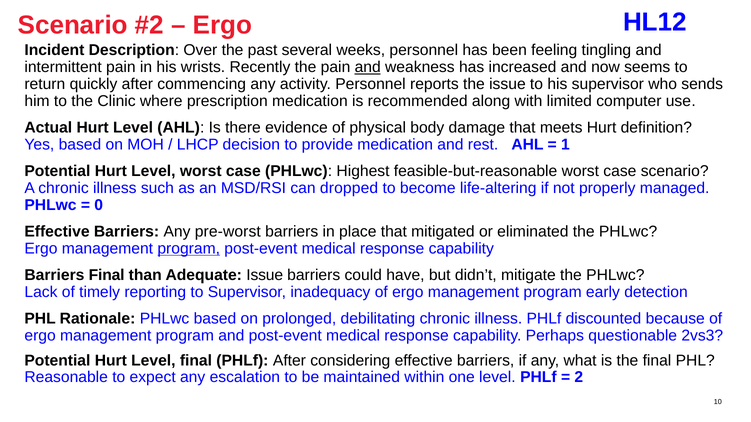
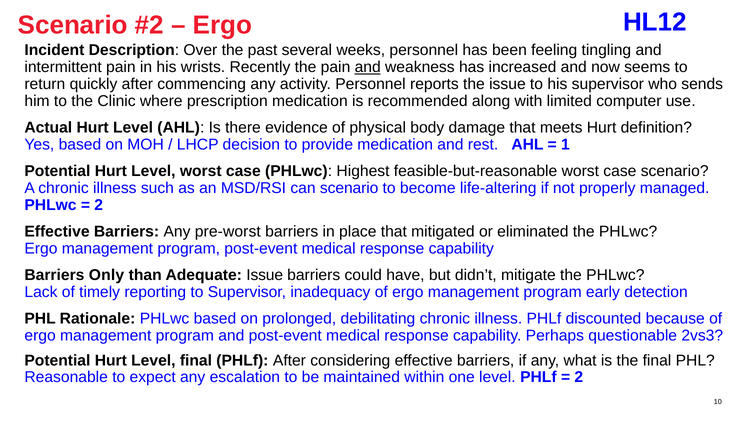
can dropped: dropped -> scenario (349, 188)
0: 0 -> 2 (99, 205)
program underline: present -> none (189, 249)
Barriers Final: Final -> Only (106, 276)
